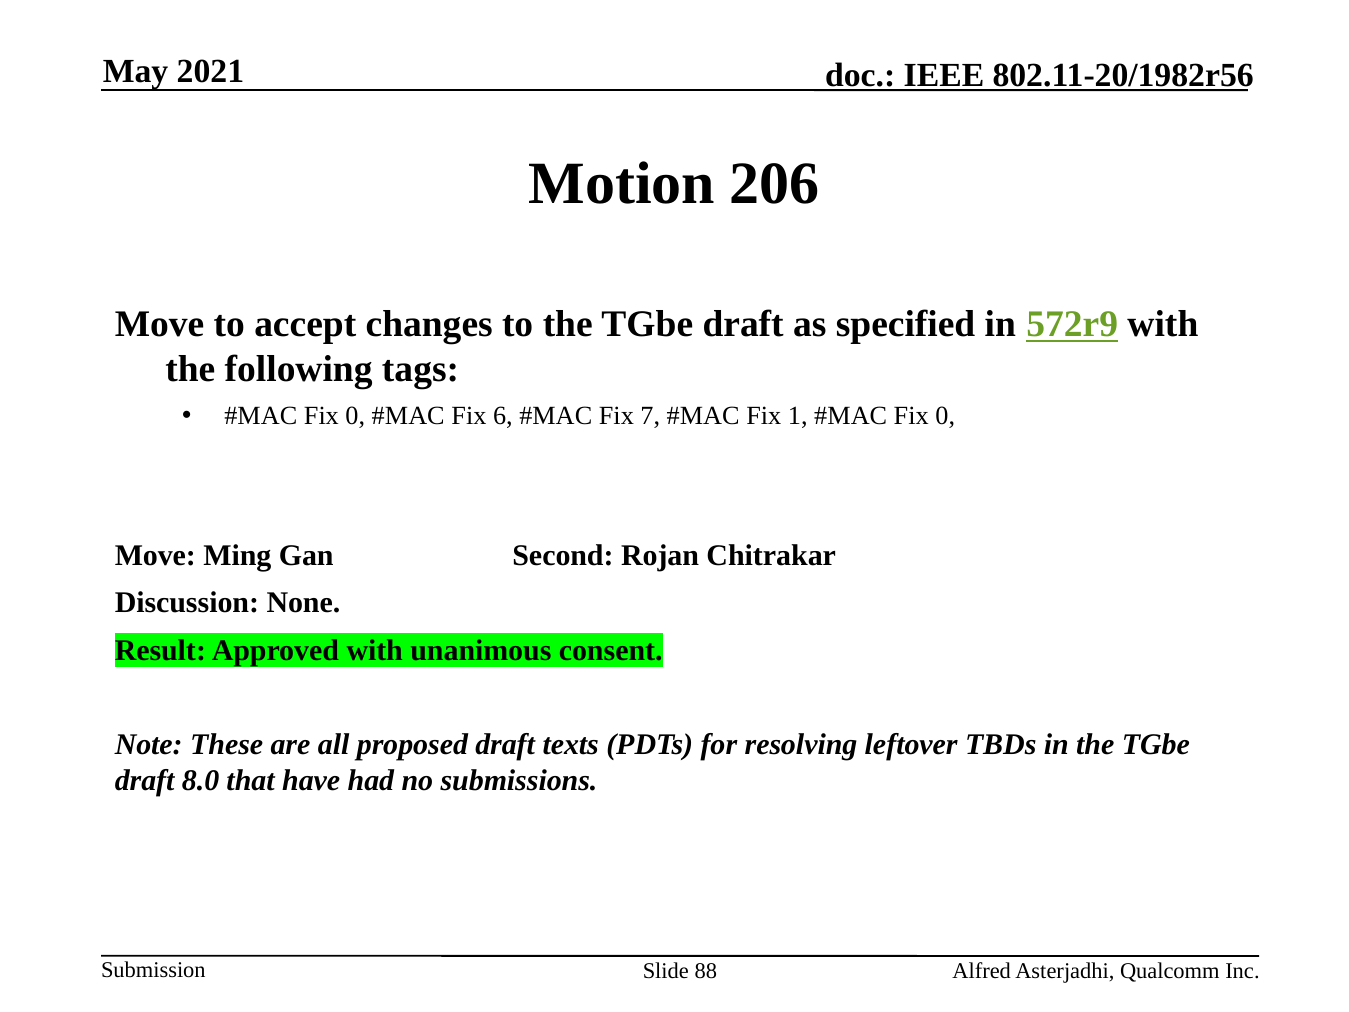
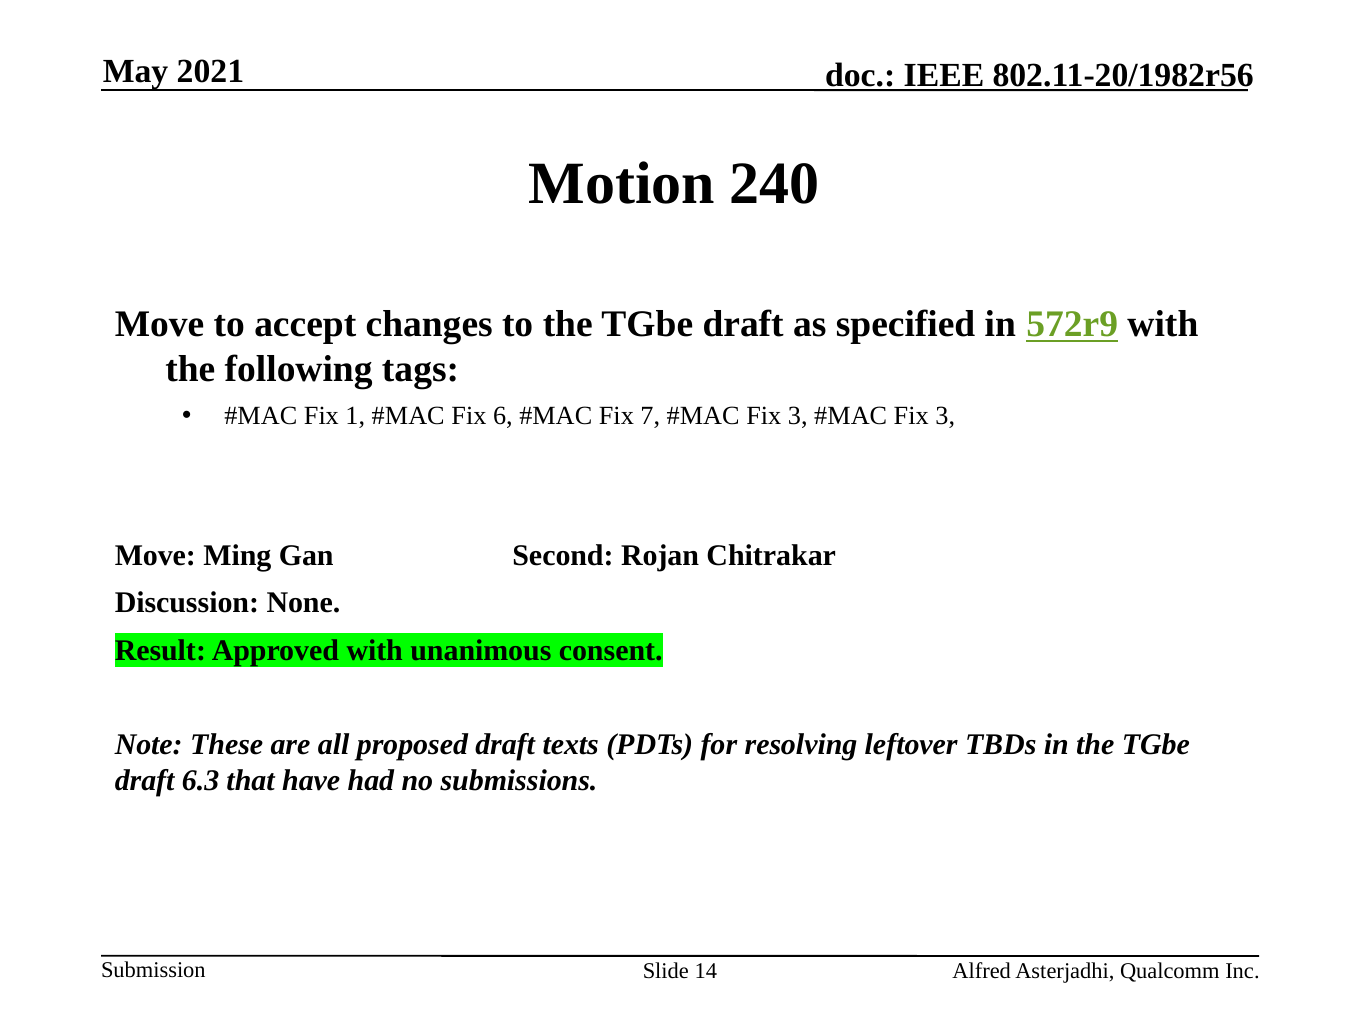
206: 206 -> 240 (775, 184)
0: 0 -> 1 (355, 416)
1: 1 -> 3 (798, 416)
0: 0 -> 3 (945, 416)
8.0: 8.0 -> 6.3 (201, 780)
88: 88 -> 14 (706, 970)
